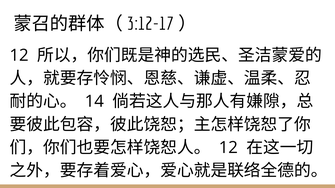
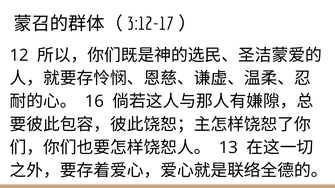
14: 14 -> 16 (94, 102)
12: 12 -> 13 (228, 148)
